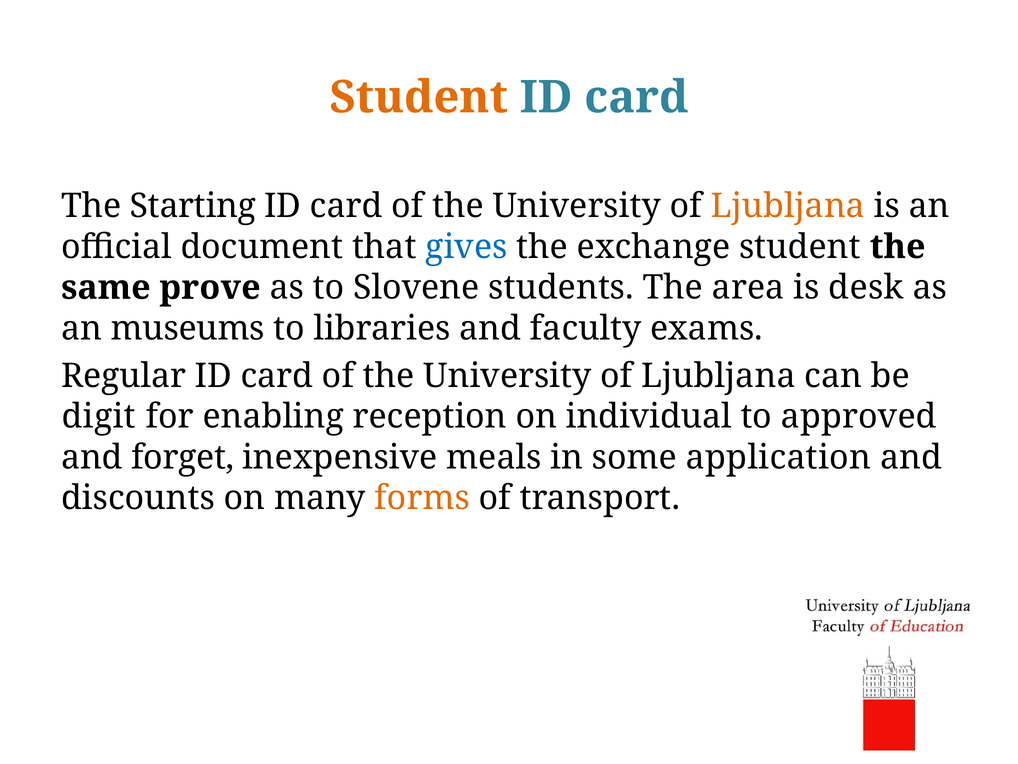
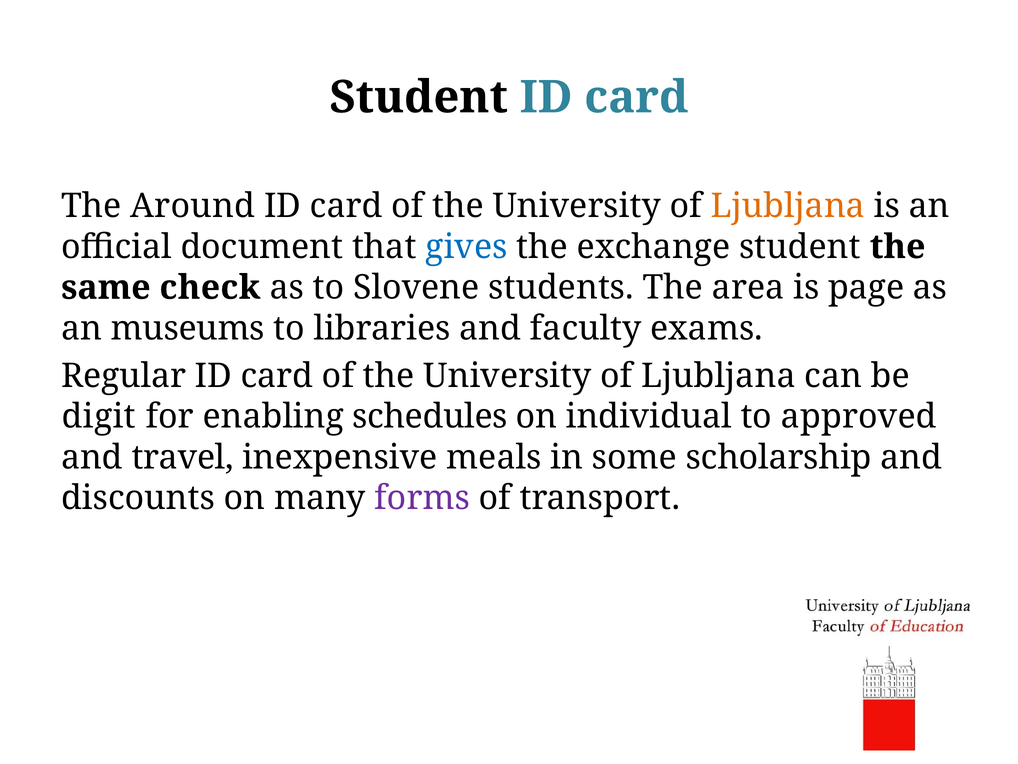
Student colour: orange -> black (419, 97)
Starting: Starting -> Around (193, 206)
prove: prove -> check (210, 287)
desk: desk -> page (866, 287)
reception: reception -> schedules (430, 416)
forget: forget -> travel (183, 457)
application: application -> scholarship (779, 457)
forms colour: orange -> purple (422, 498)
